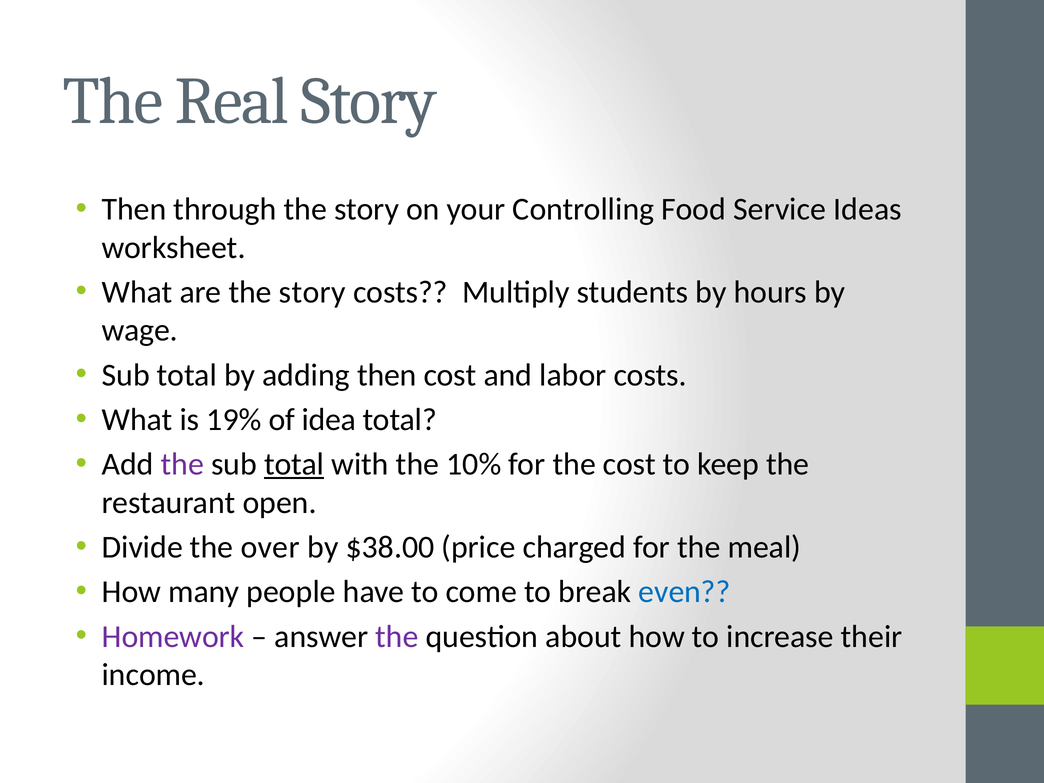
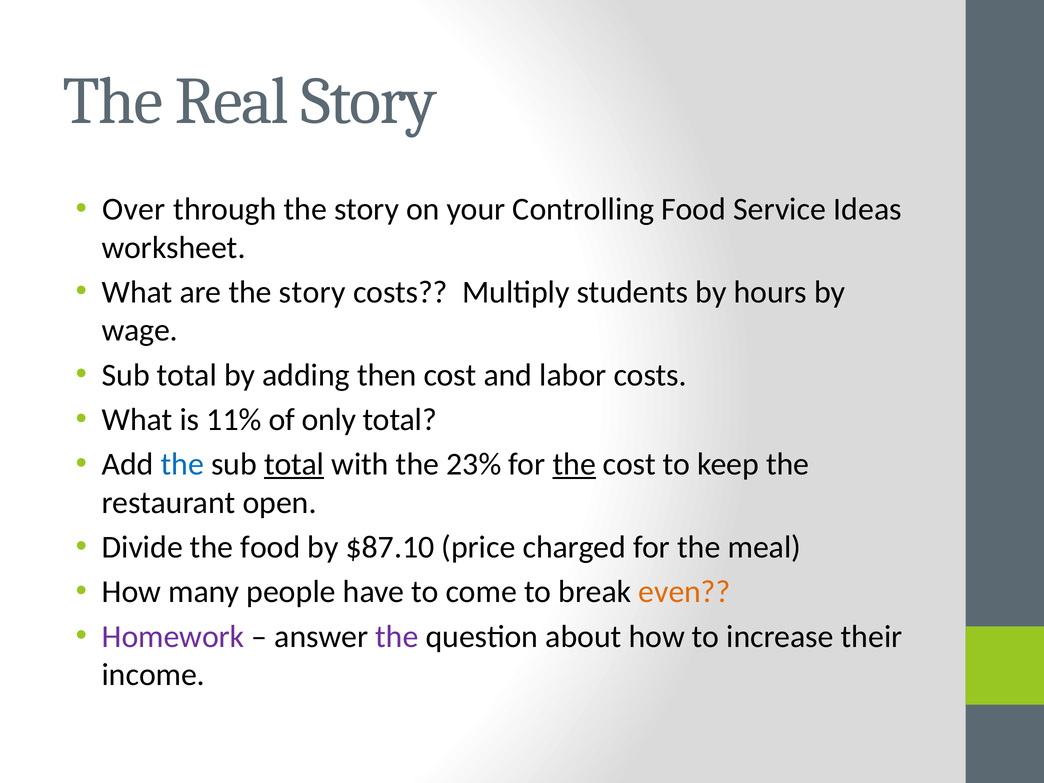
Then: Then -> Over (134, 209)
19%: 19% -> 11% (234, 420)
idea: idea -> only (329, 420)
the colour: purple -> blue (182, 464)
10%: 10% -> 23% (474, 464)
the underline: none -> present (574, 464)
the over: over -> food (270, 547)
$38.00: $38.00 -> $87.10 (390, 547)
even colour: blue -> orange (684, 592)
